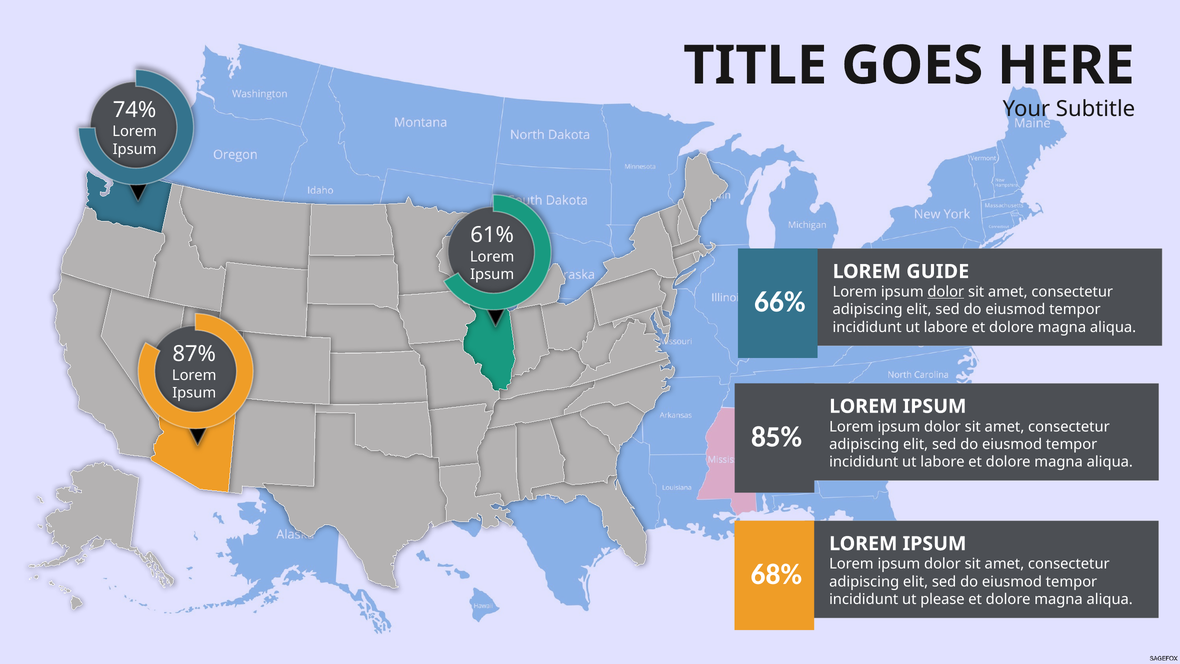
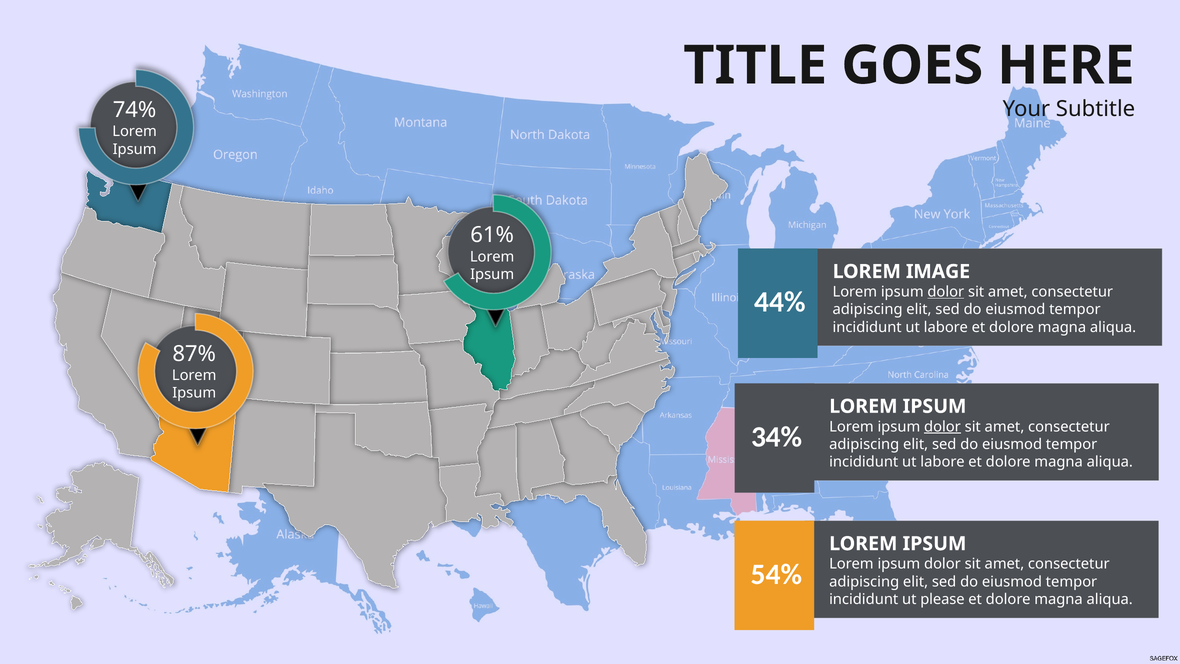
GUIDE: GUIDE -> IMAGE (938, 271)
66%: 66% -> 44% (780, 302)
dolor underline: none -> present (942, 427)
85%: 85% -> 34% (777, 437)
68%: 68% -> 54% (777, 574)
